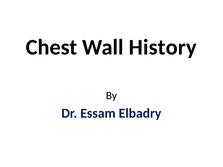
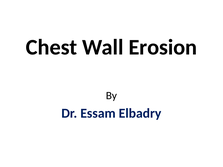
History: History -> Erosion (163, 47)
